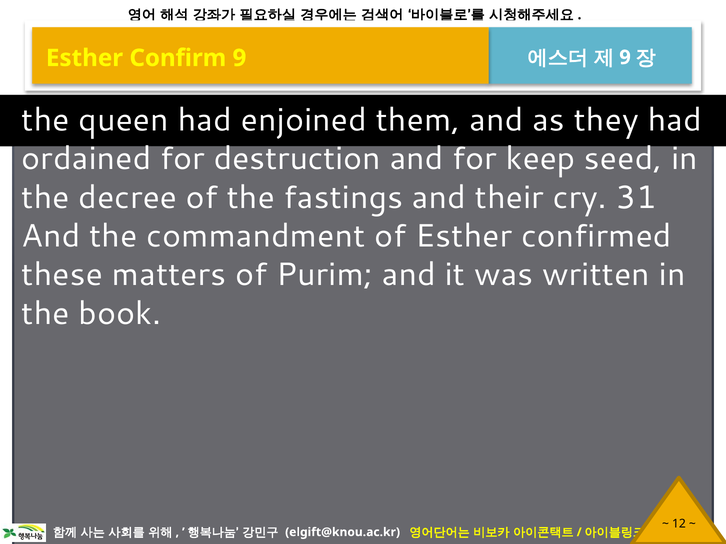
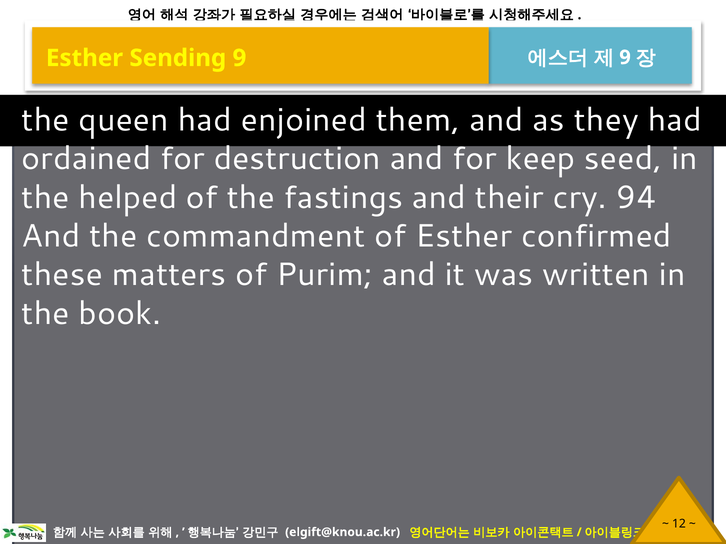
Confirm: Confirm -> Sending (178, 58)
decree: decree -> helped (128, 198)
31: 31 -> 94 (636, 198)
